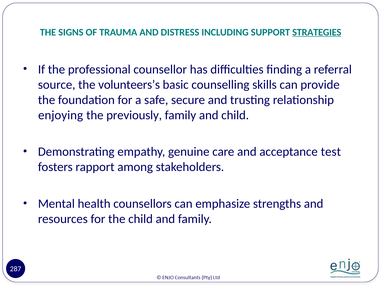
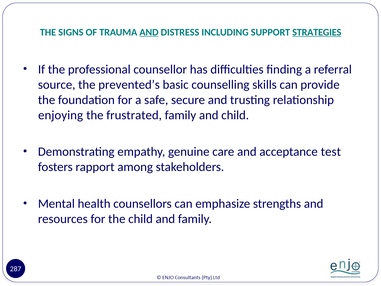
AND underline: none -> present (149, 32)
volunteers’s: volunteers’s -> prevented’s (129, 85)
previously: previously -> frustrated (134, 115)
